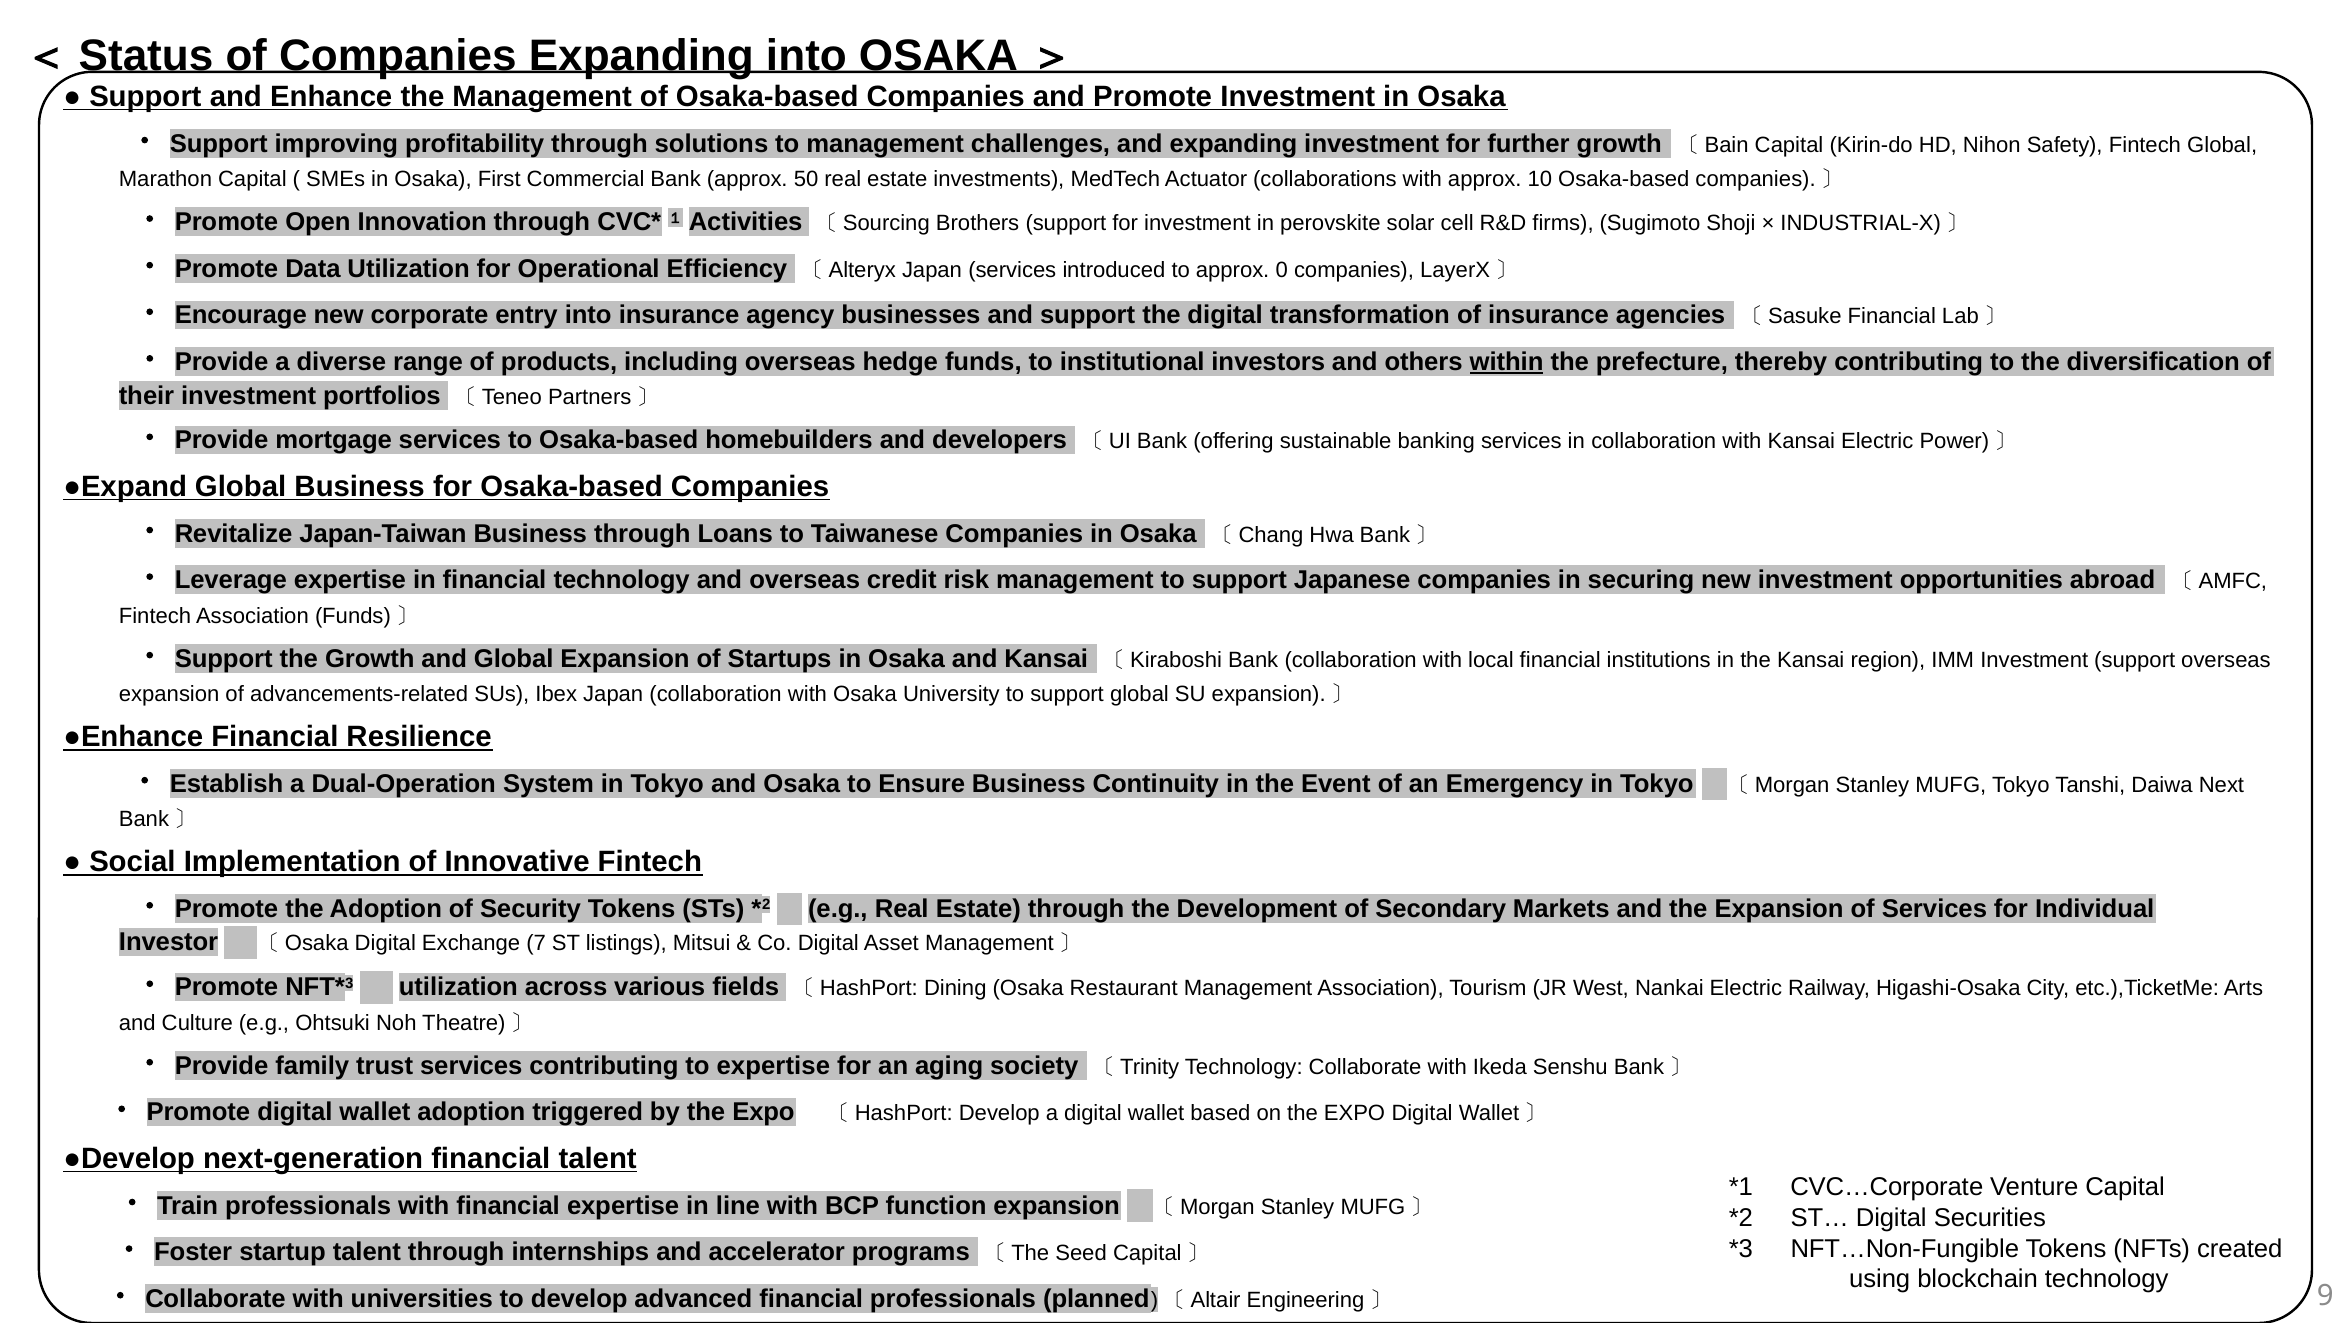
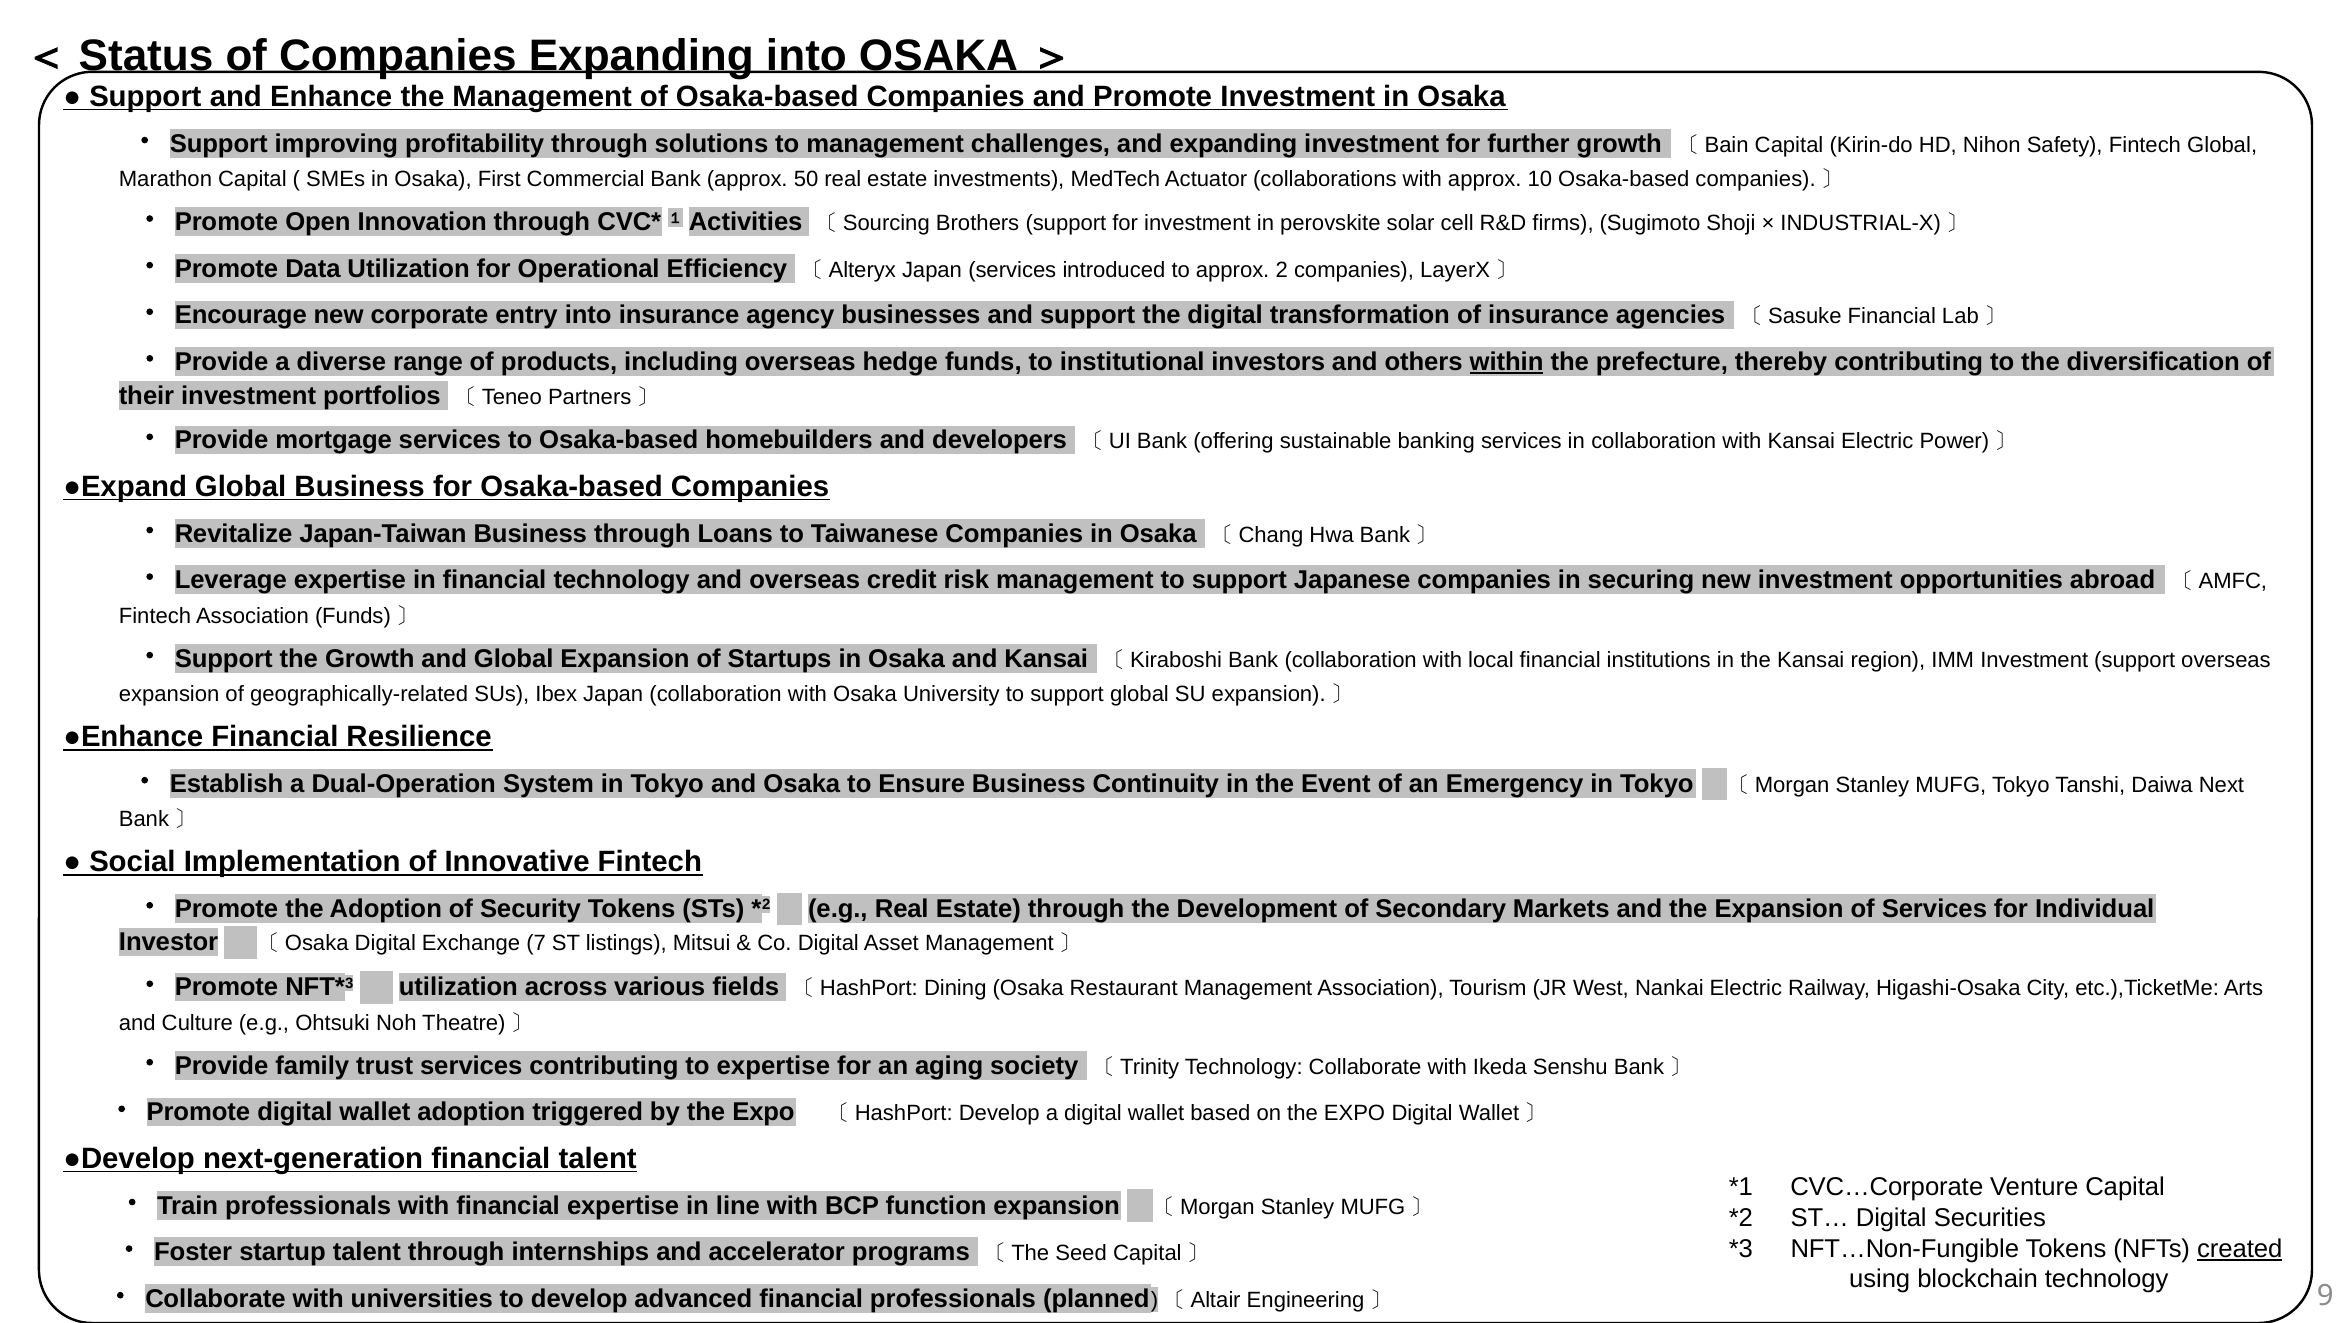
0: 0 -> 2 (1282, 270)
advancements-related: advancements-related -> geographically-related (359, 694)
created underline: none -> present (2240, 1248)
